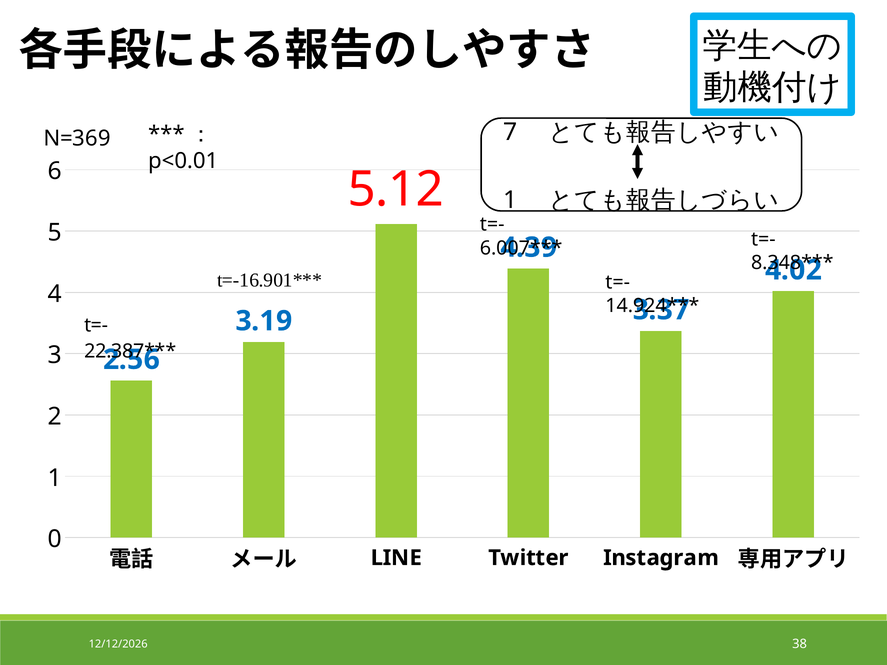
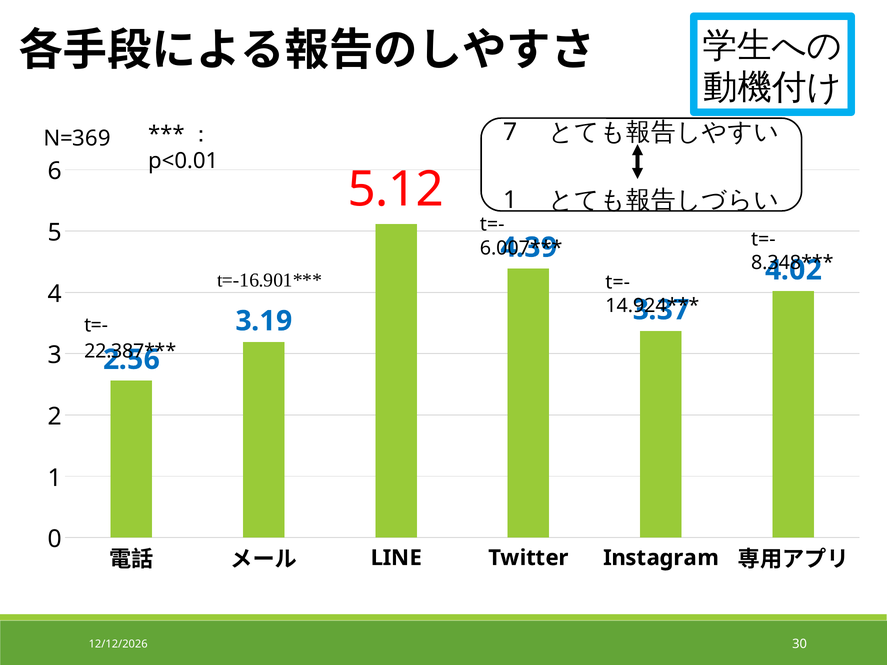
38: 38 -> 30 (800, 644)
